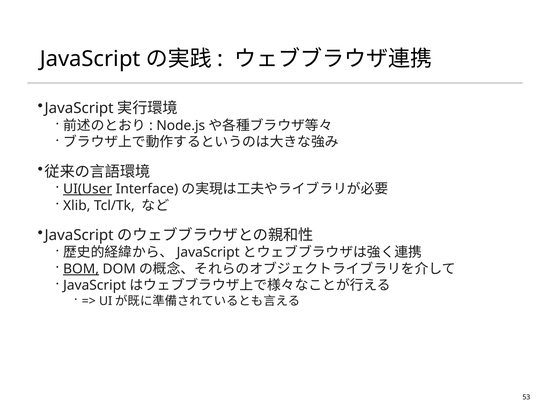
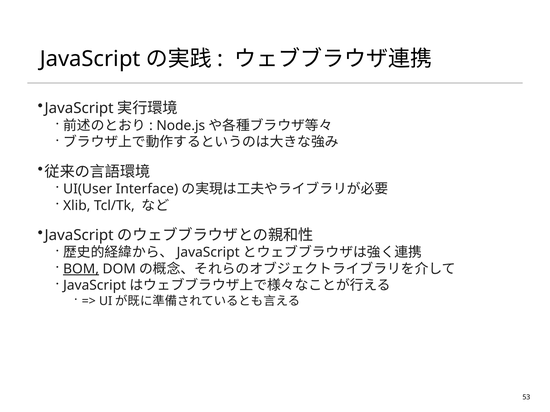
UI(User underline: present -> none (88, 189)
